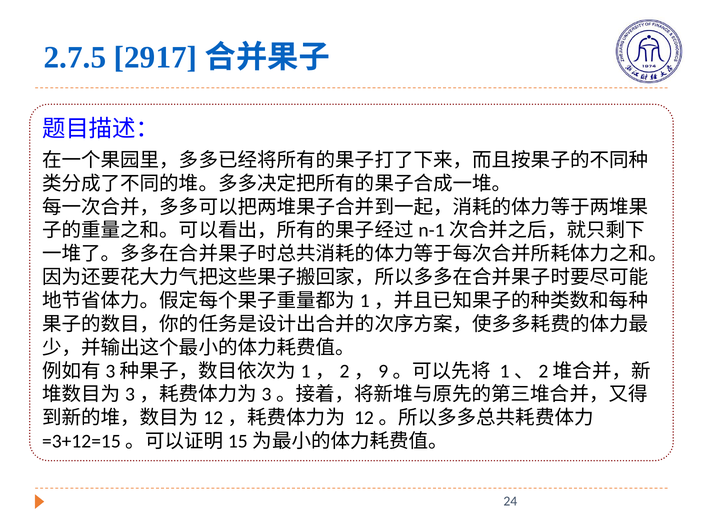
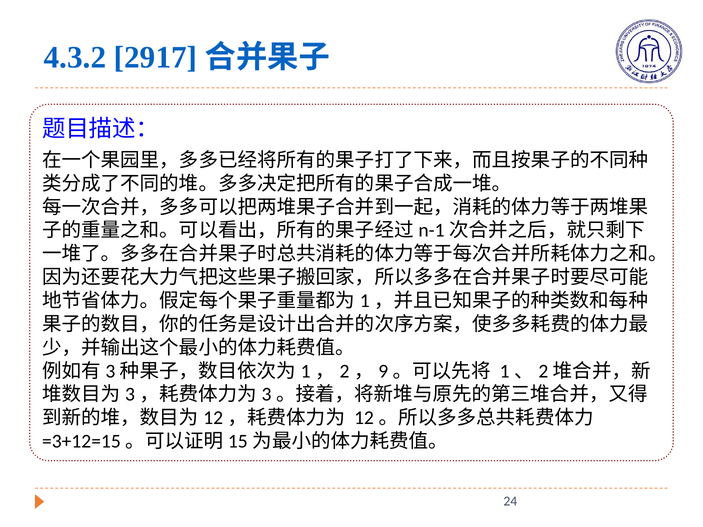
2.7.5: 2.7.5 -> 4.3.2 (75, 57)
